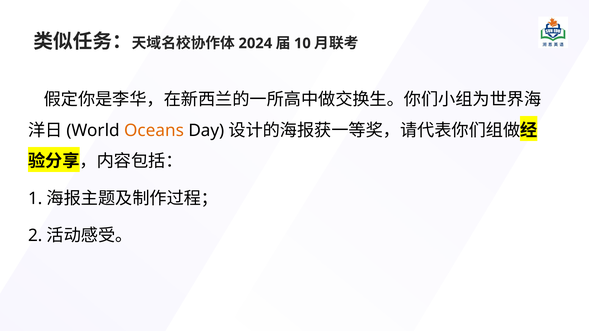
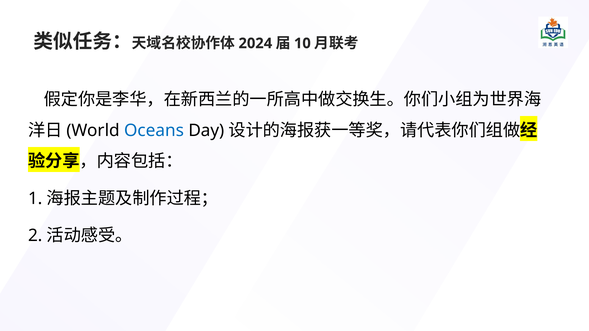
Oceans colour: orange -> blue (154, 131)
